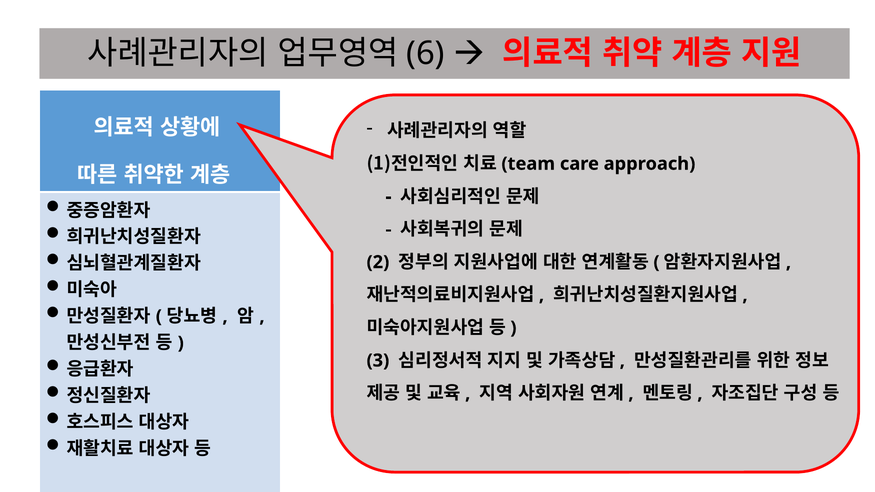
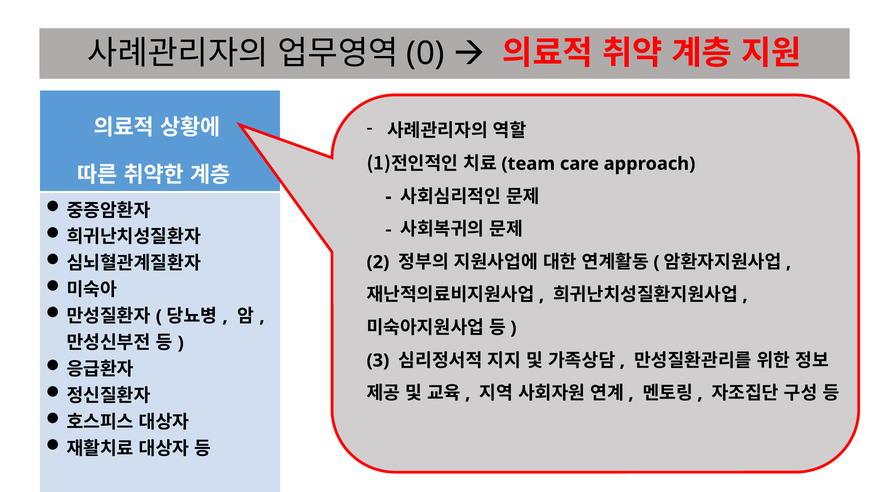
6: 6 -> 0 (426, 53)
